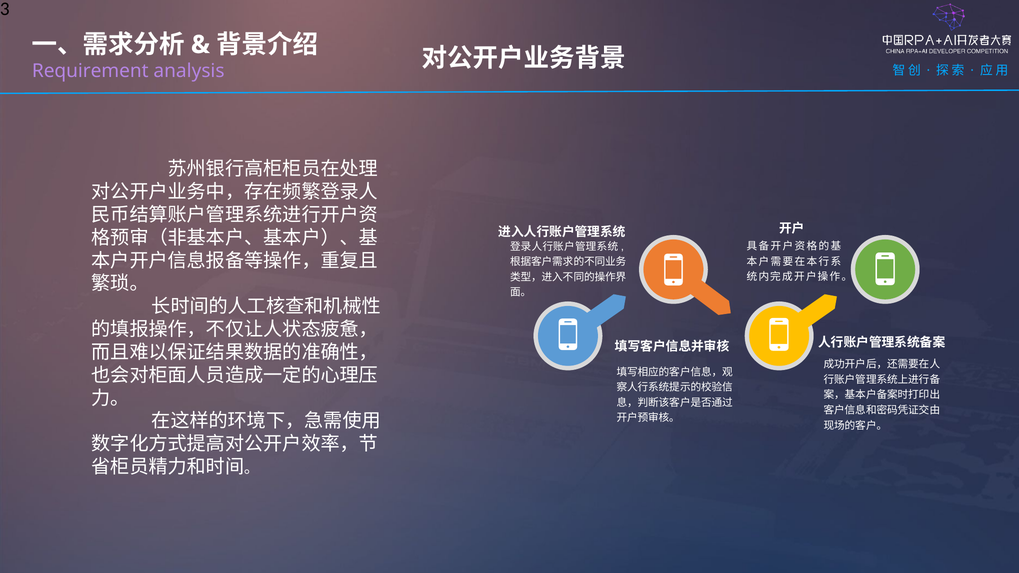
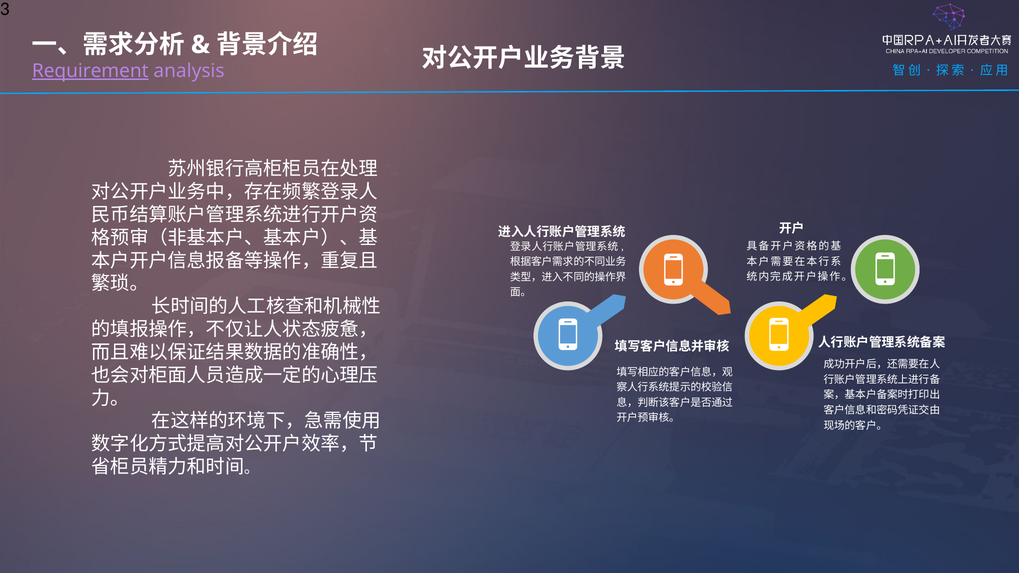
Requirement underline: none -> present (90, 71)
